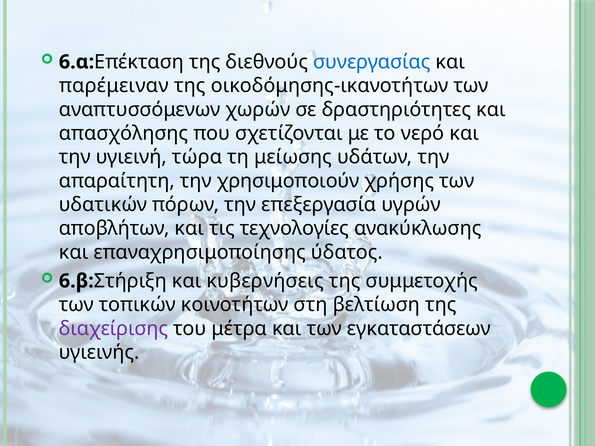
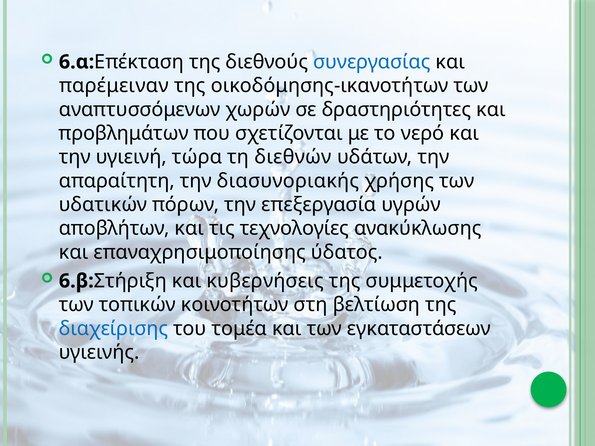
απασχόλησης: απασχόλησης -> προβλημάτων (124, 133)
μείωσης: μείωσης -> διεθνών (293, 157)
χρησιμοποιούν: χρησιμοποιούν -> διασυνοριακής (288, 181)
διαχείρισης colour: purple -> blue (114, 329)
μέτρα: μέτρα -> τομέα (239, 329)
